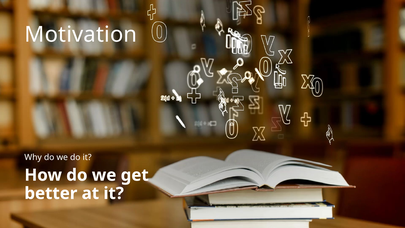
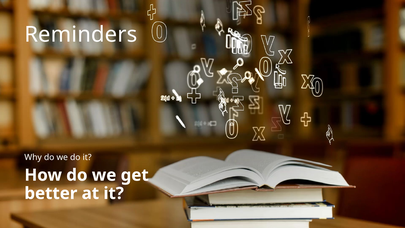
Motivation: Motivation -> Reminders (81, 35)
